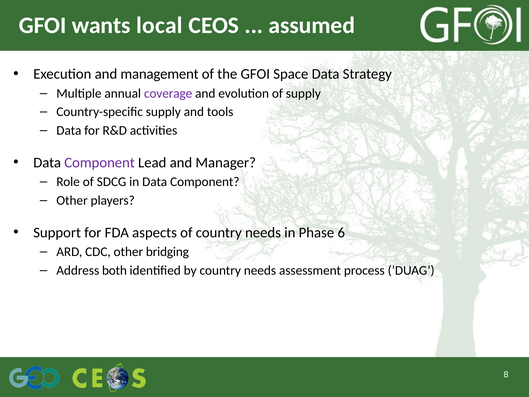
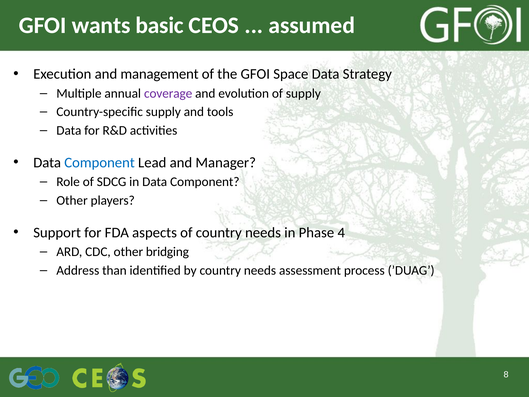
local: local -> basic (160, 25)
Component colour: purple -> blue (100, 162)
6: 6 -> 4 (341, 232)
both: both -> than (114, 270)
